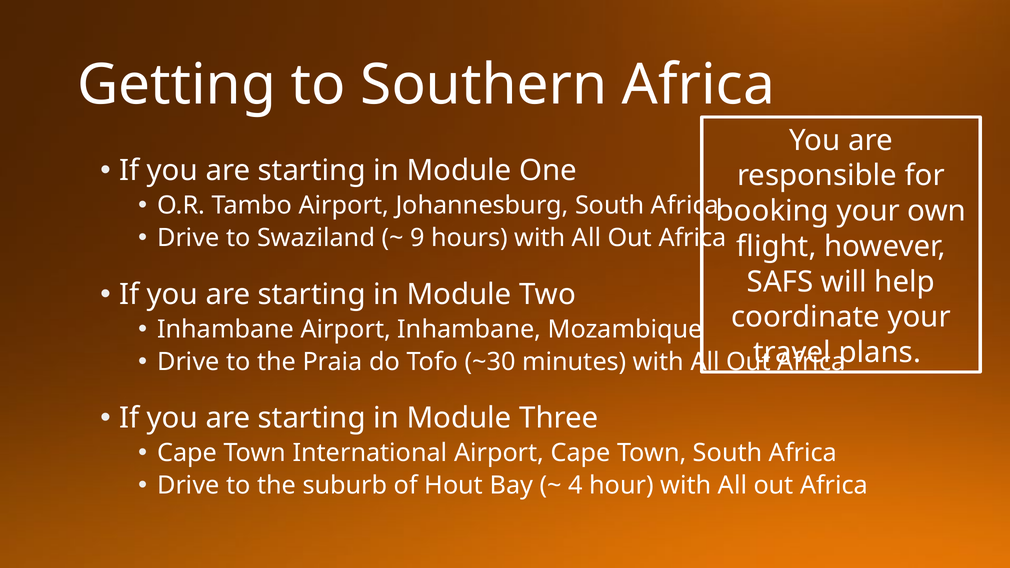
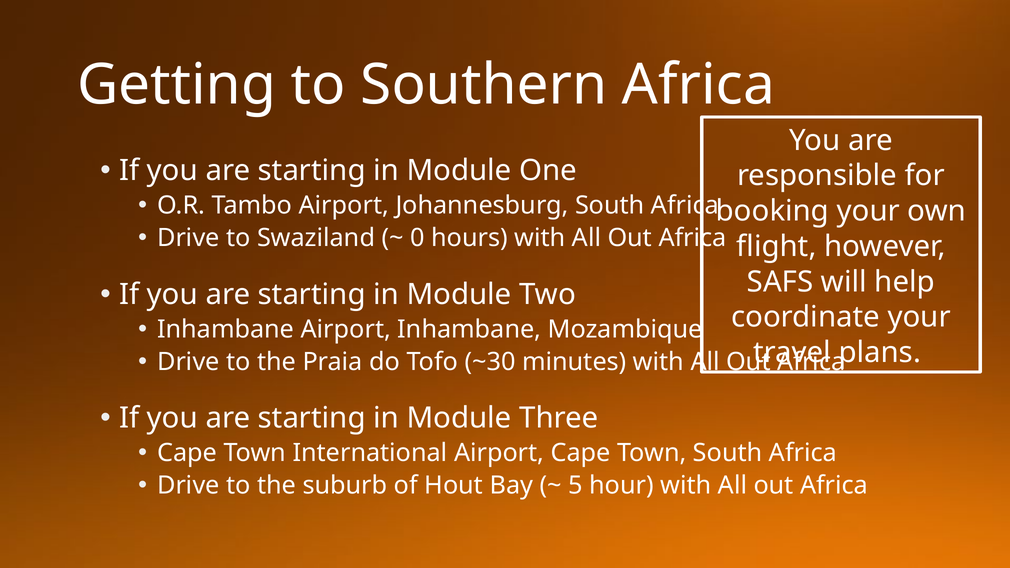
9: 9 -> 0 (417, 238)
4: 4 -> 5 (576, 486)
